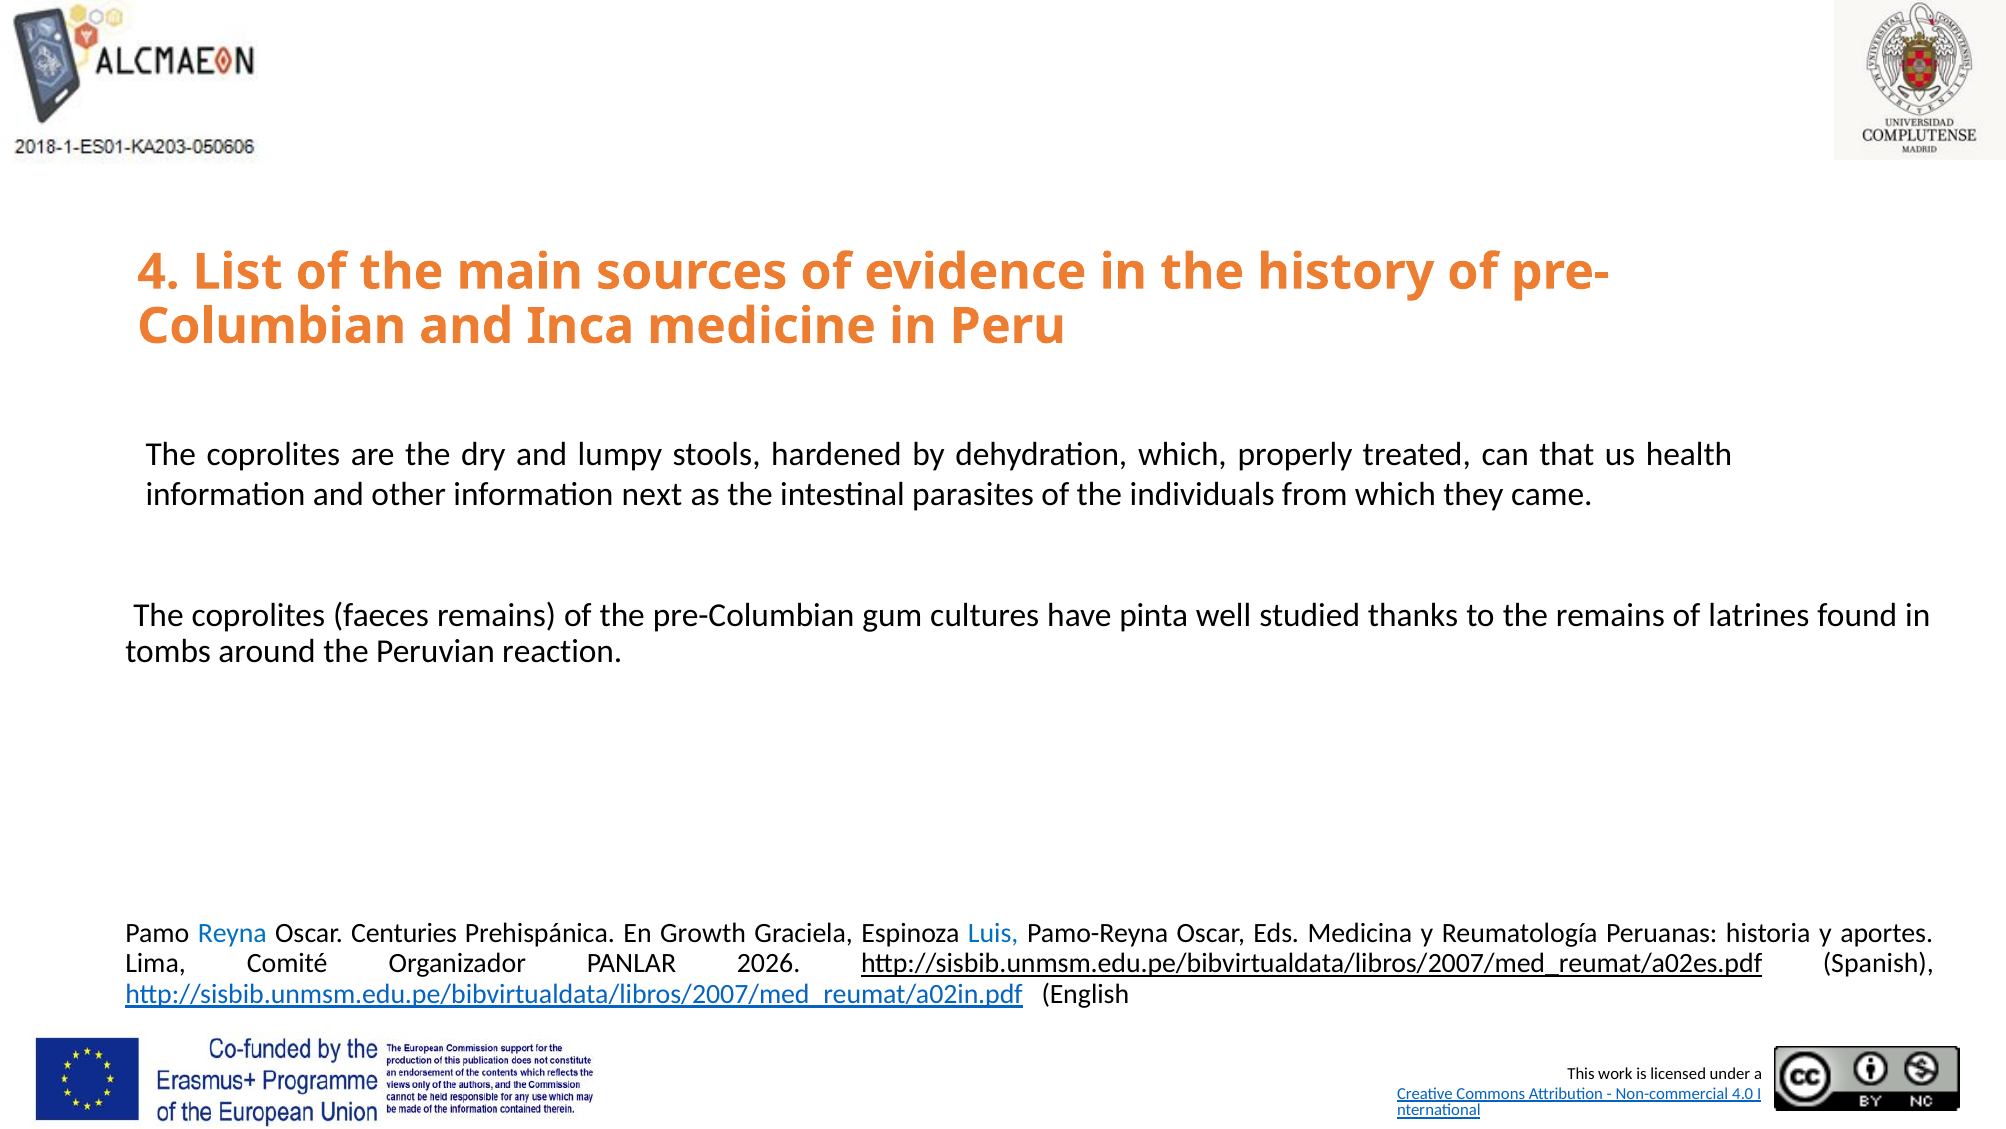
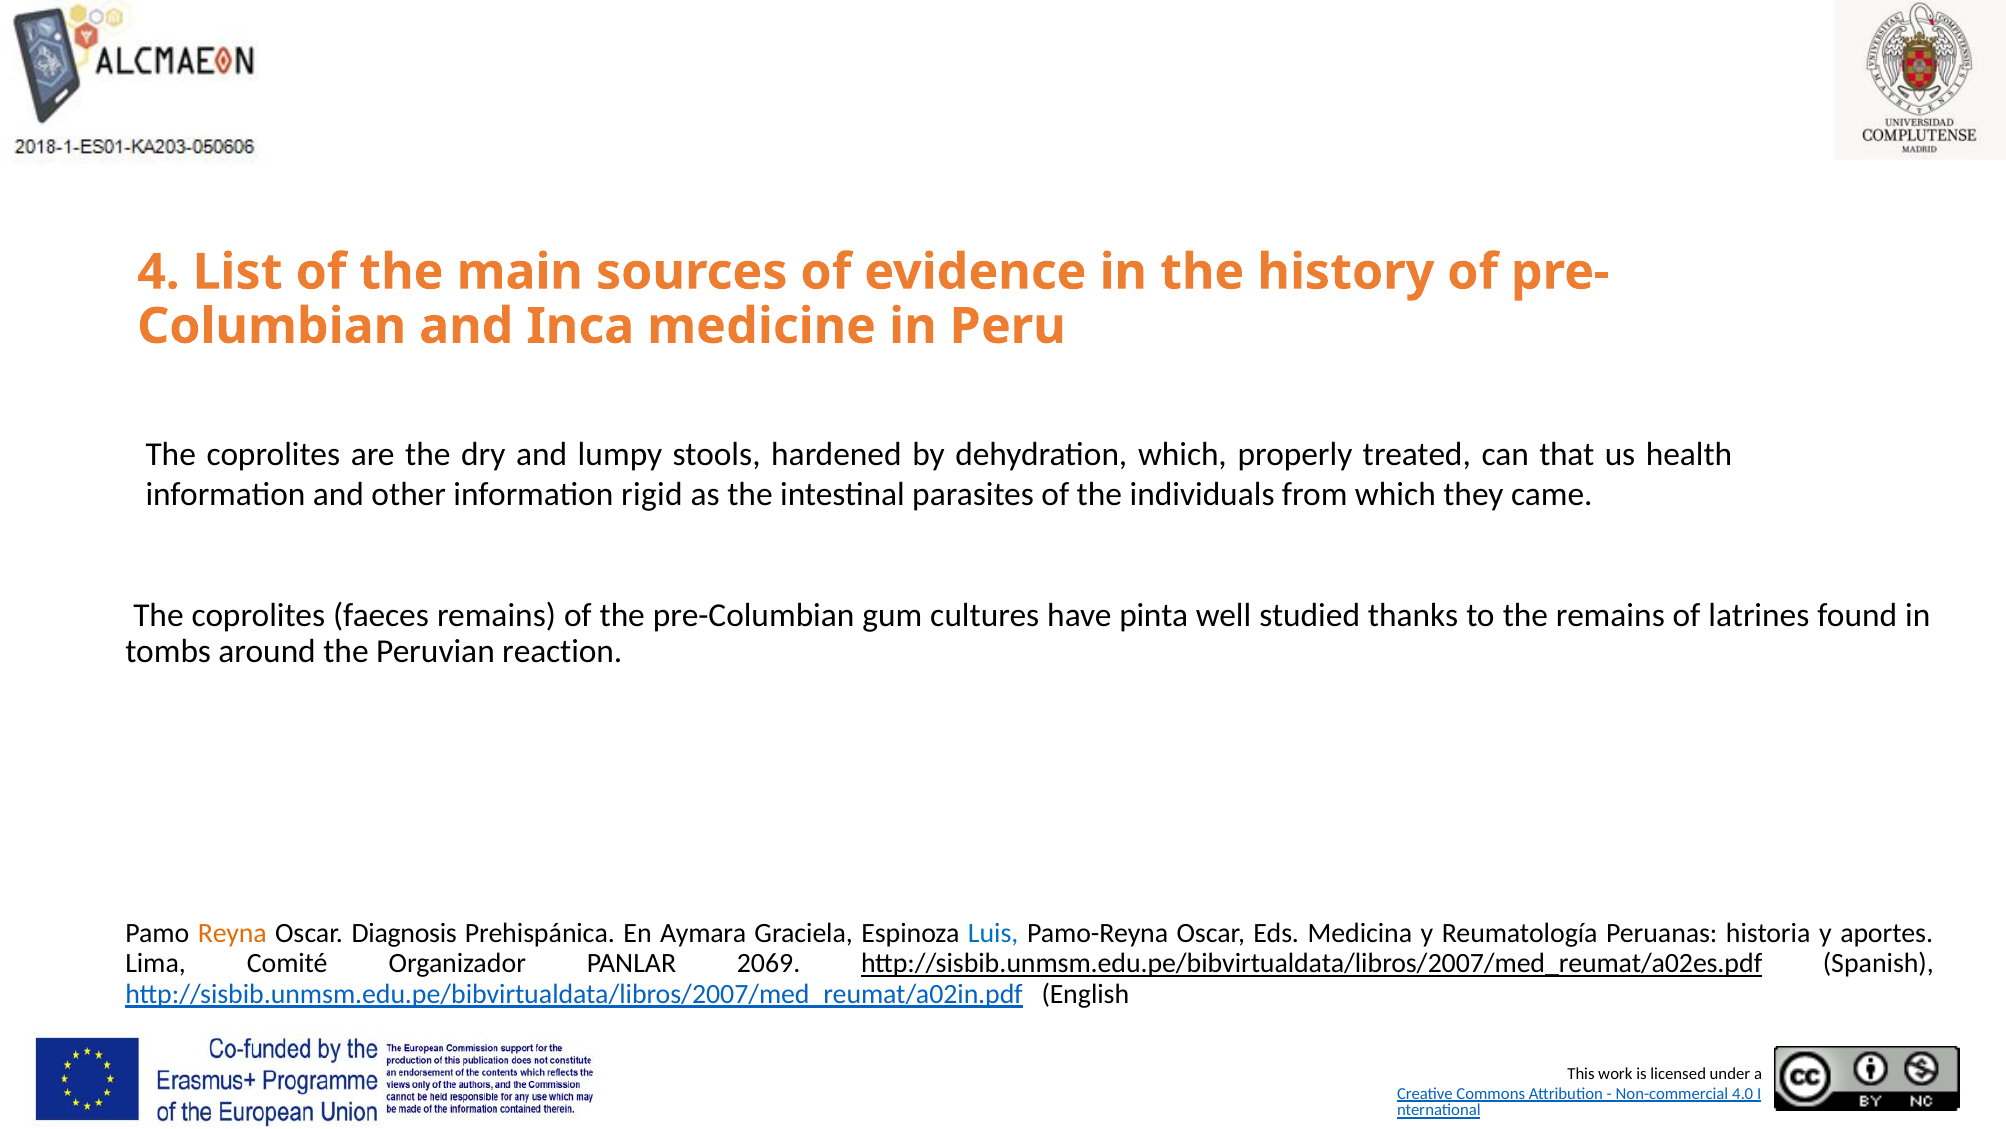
next: next -> rigid (652, 494)
Reyna colour: blue -> orange (232, 933)
Centuries: Centuries -> Diagnosis (404, 933)
Growth: Growth -> Aymara (703, 933)
2026: 2026 -> 2069 (769, 963)
